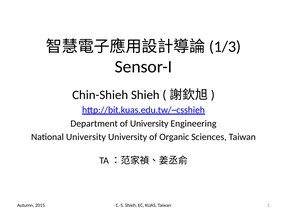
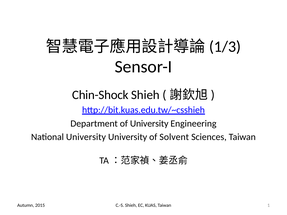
Chin-Shieh: Chin-Shieh -> Chin-Shock (100, 95)
Organic: Organic -> Solvent (174, 137)
